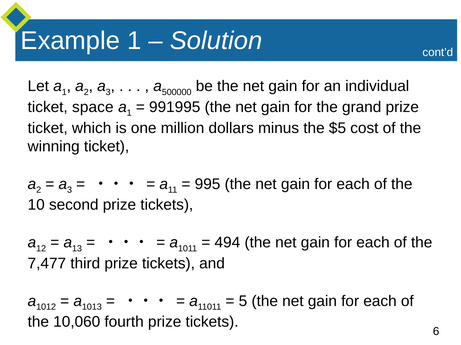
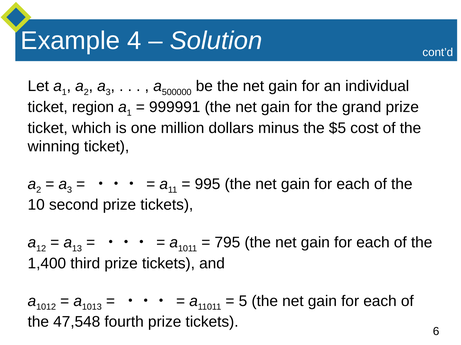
Example 1: 1 -> 4 (134, 41)
space: space -> region (93, 107)
991995: 991995 -> 999991 (175, 107)
494: 494 -> 795 (227, 243)
7,477: 7,477 -> 1,400 (47, 264)
10,060: 10,060 -> 47,548 (77, 323)
